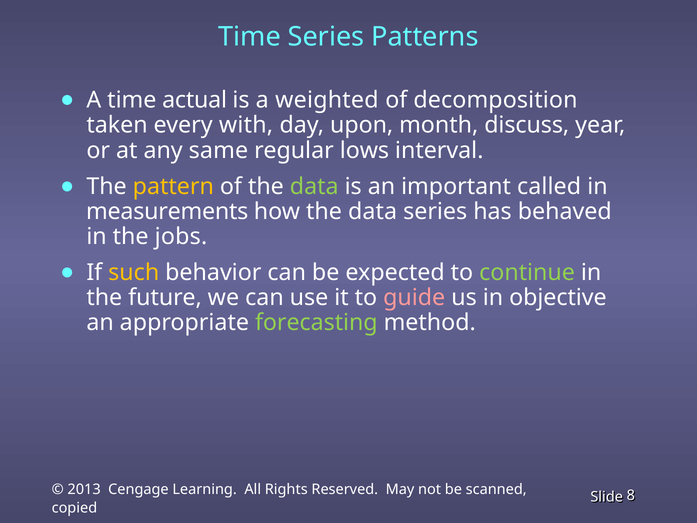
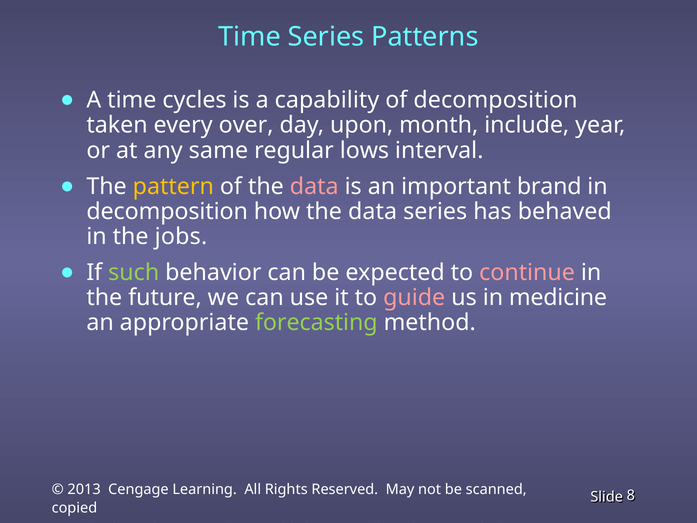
actual: actual -> cycles (195, 100)
weighted: weighted -> capability (327, 100)
with: with -> over (246, 125)
discuss: discuss -> include (527, 125)
data colour: light green -> pink (314, 187)
called: called -> brand (549, 187)
measurements: measurements -> decomposition (167, 212)
such colour: yellow -> light green (134, 272)
continue colour: light green -> pink (527, 272)
objective: objective -> medicine (558, 297)
